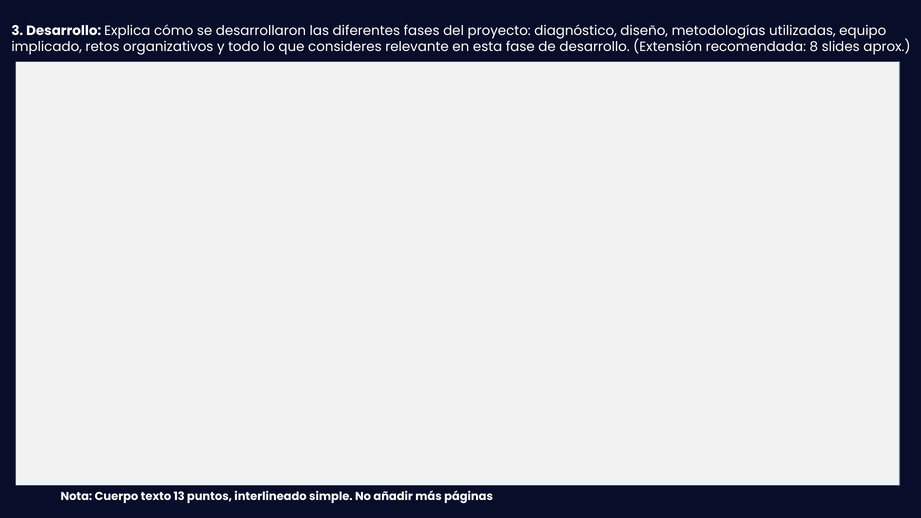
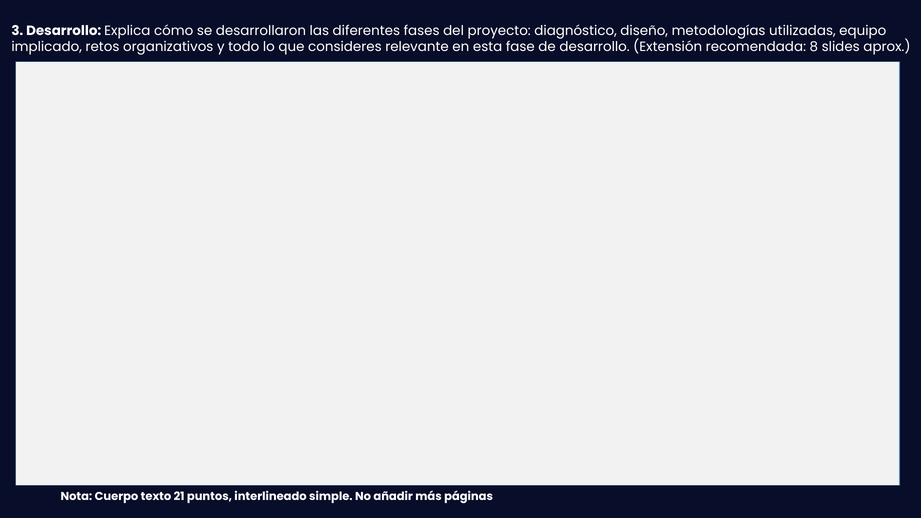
13: 13 -> 21 (179, 497)
